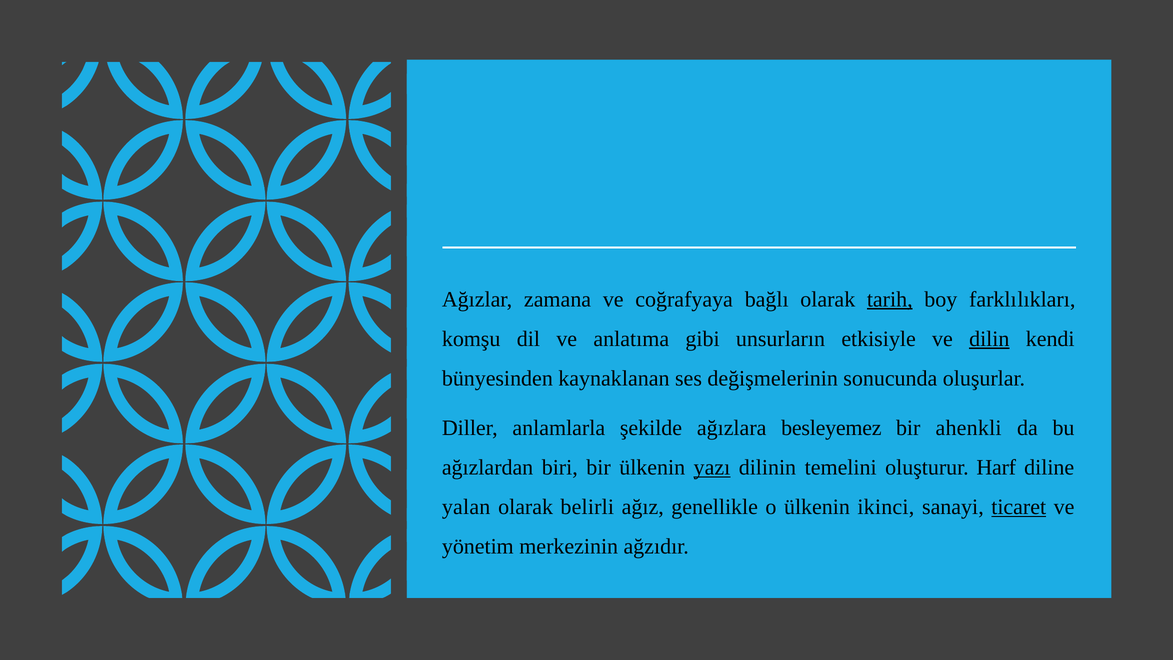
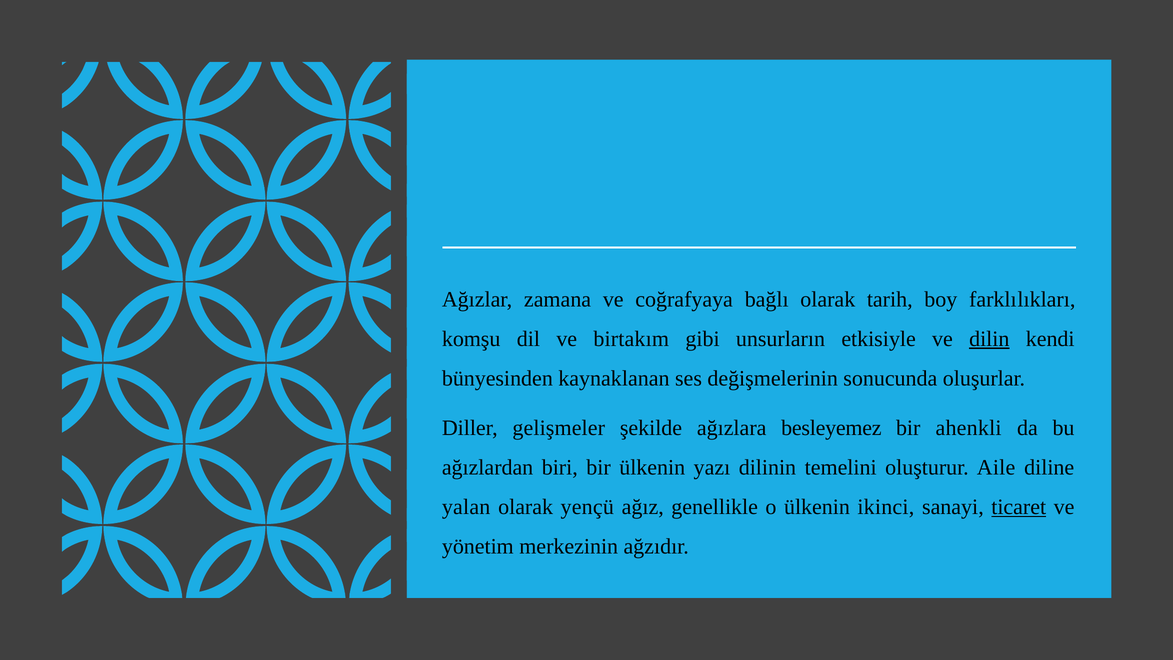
tarih underline: present -> none (890, 299)
anlatıma: anlatıma -> birtakım (631, 339)
anlamlarla: anlamlarla -> gelişmeler (559, 428)
yazı underline: present -> none (712, 467)
Harf: Harf -> Aile (996, 467)
belirli: belirli -> yençü (587, 507)
